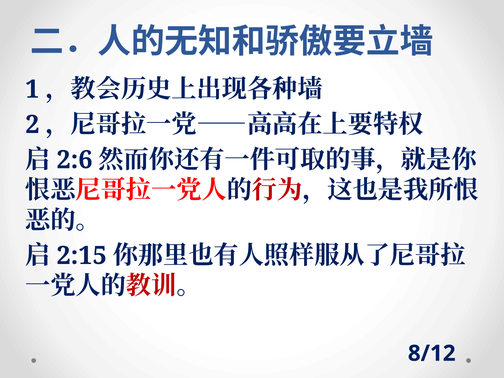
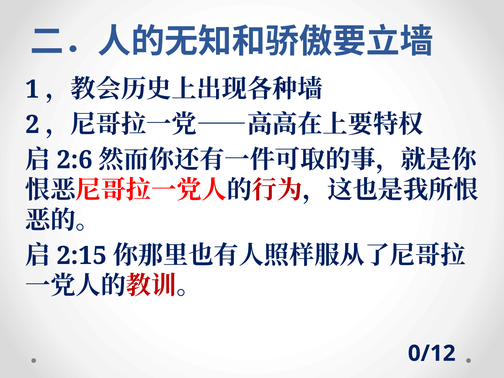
8/12: 8/12 -> 0/12 (432, 353)
